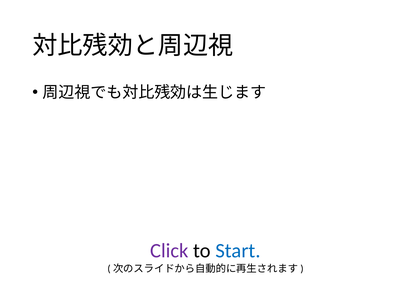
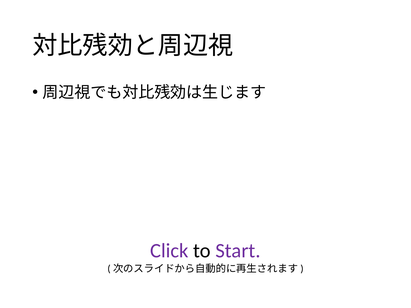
Start colour: blue -> purple (238, 251)
